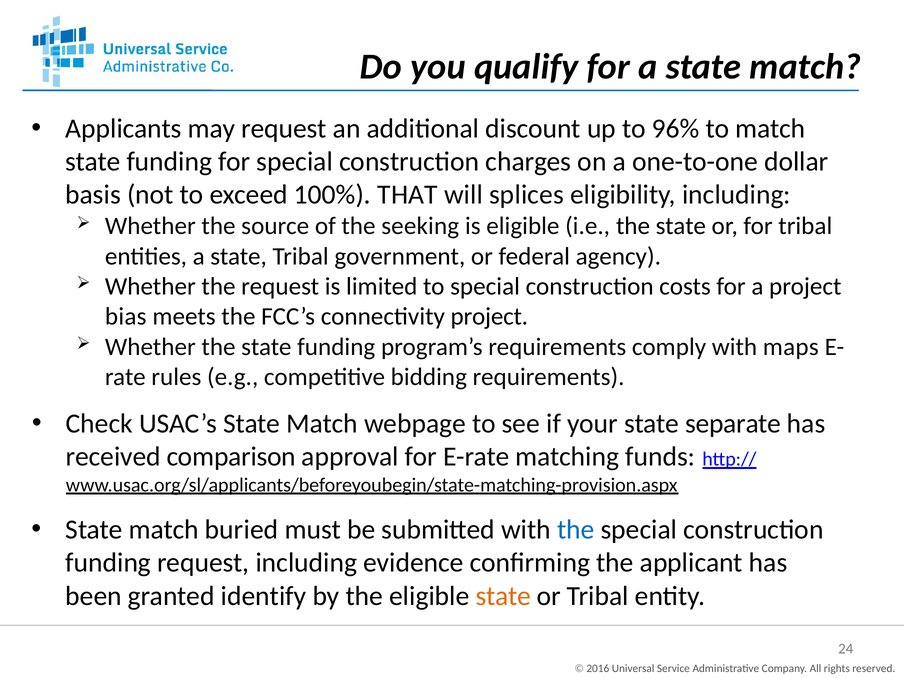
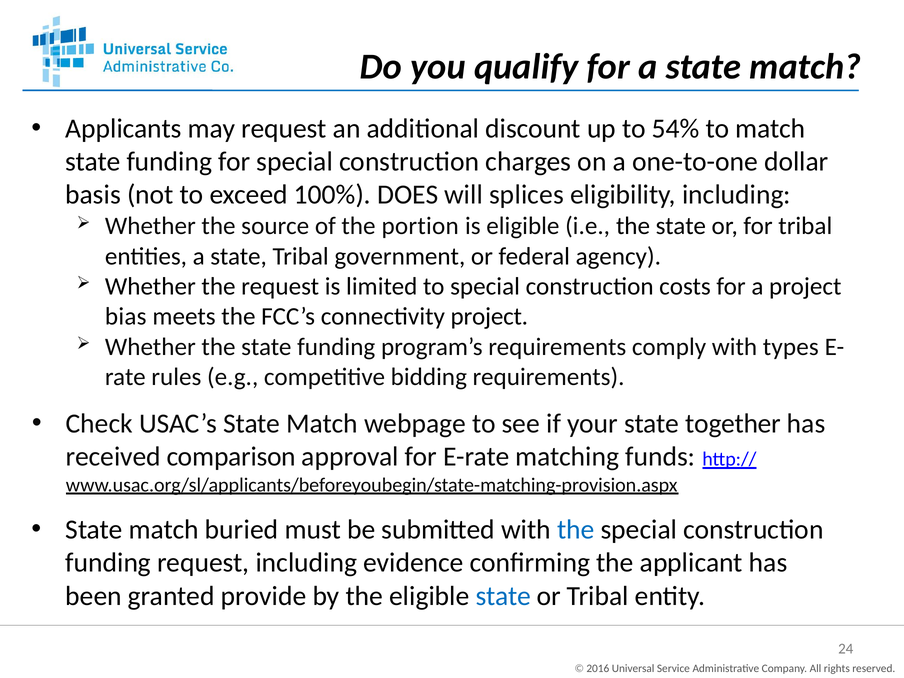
96%: 96% -> 54% (676, 128)
THAT: THAT -> DOES (408, 195)
seeking: seeking -> portion (420, 226)
maps: maps -> types (791, 347)
separate: separate -> together (733, 424)
identify: identify -> provide (264, 596)
state colour: orange -> blue (503, 596)
